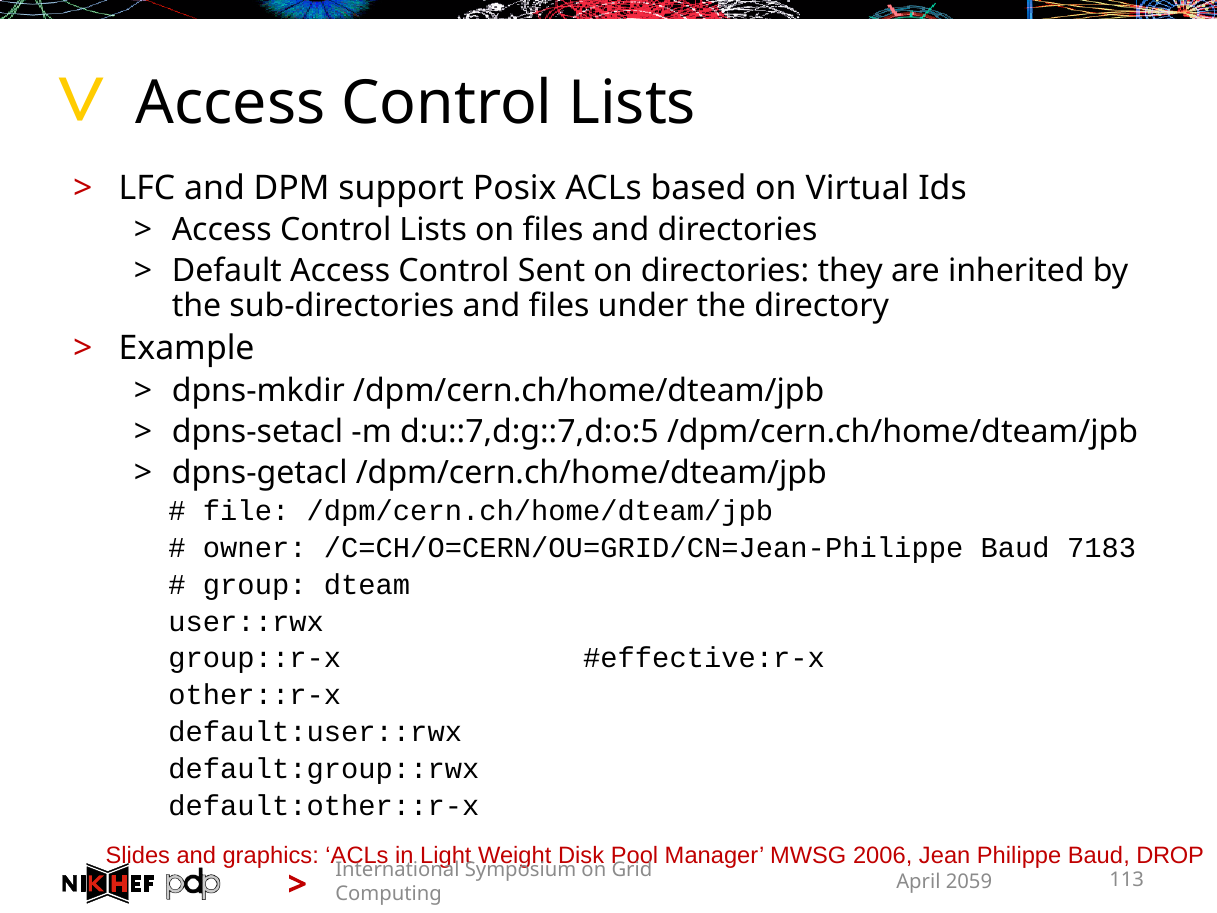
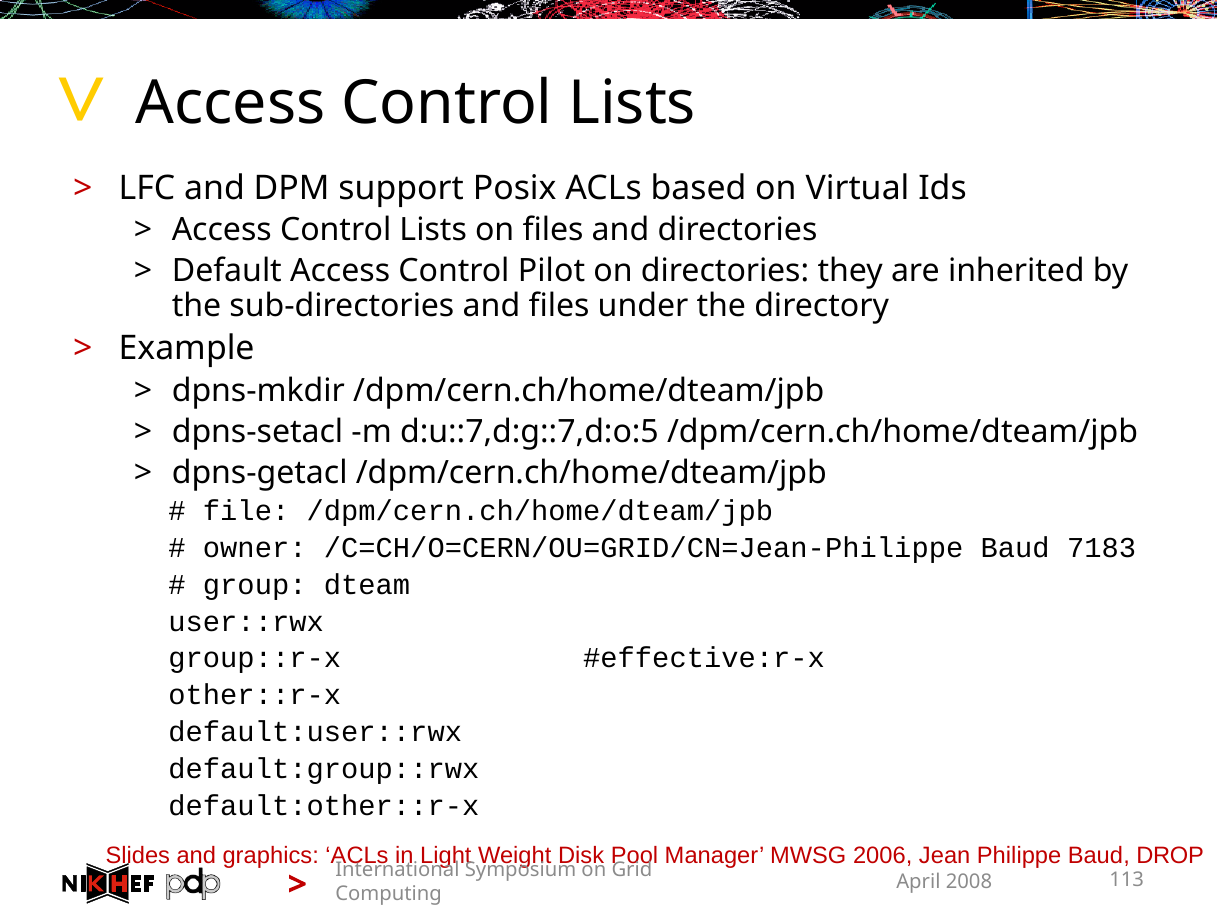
Sent: Sent -> Pilot (552, 271)
2059: 2059 -> 2008 (969, 881)
